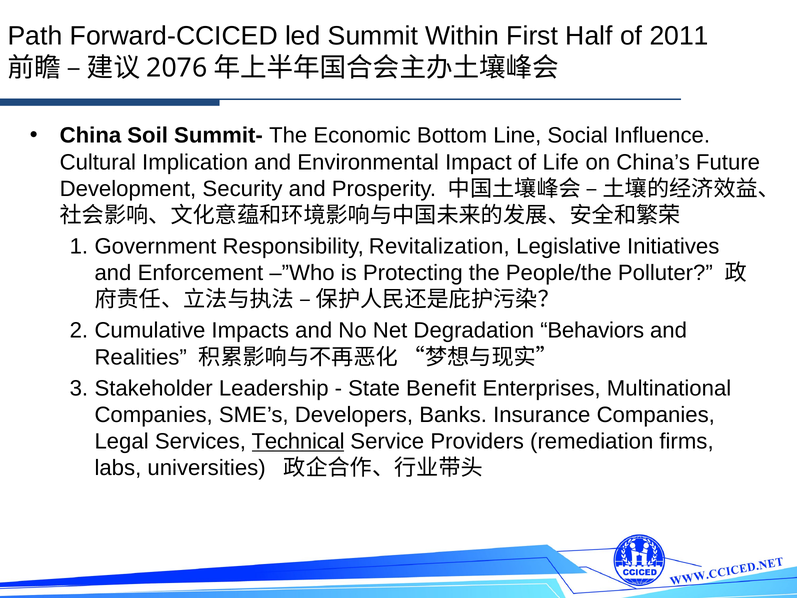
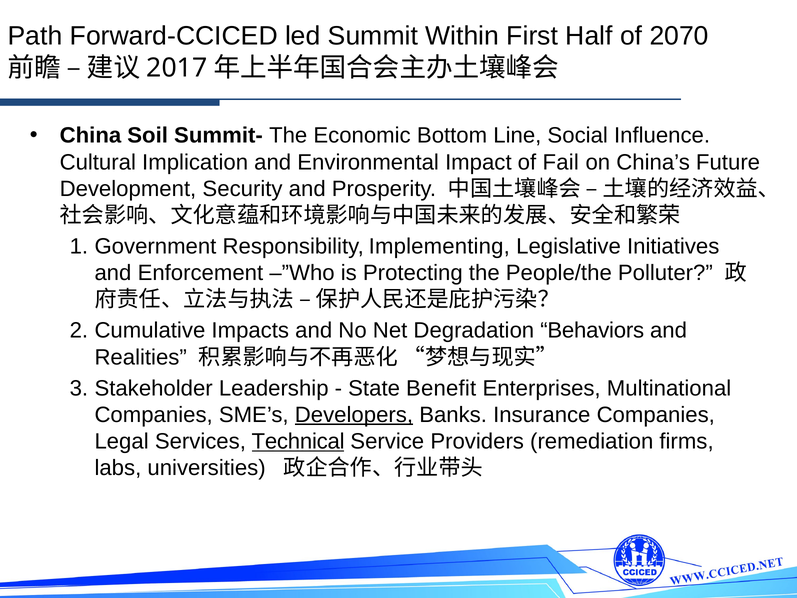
2011: 2011 -> 2070 (679, 36)
2076: 2076 -> 2017 (177, 68)
Life: Life -> Fail (561, 162)
Revitalization: Revitalization -> Implementing (439, 246)
Developers underline: none -> present (354, 415)
